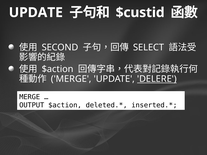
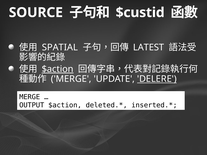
UPDATE: UPDATE -> SOURCE (36, 13)
SECOND: SECOND -> SPATIAL (60, 47)
SELECT: SELECT -> LATEST (149, 47)
$action underline: none -> present (58, 69)
